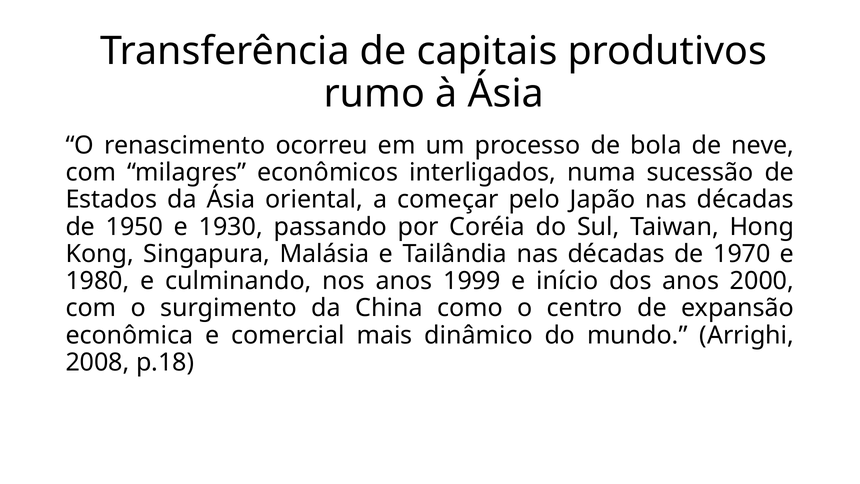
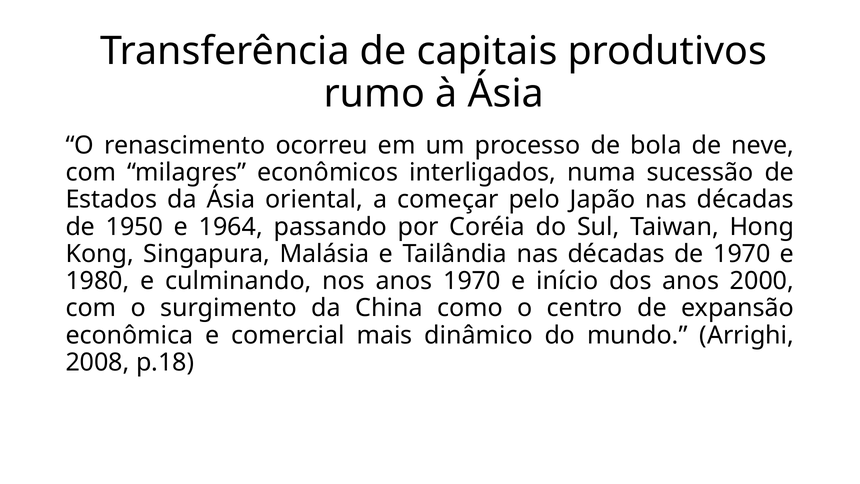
1930: 1930 -> 1964 (231, 227)
anos 1999: 1999 -> 1970 (472, 281)
